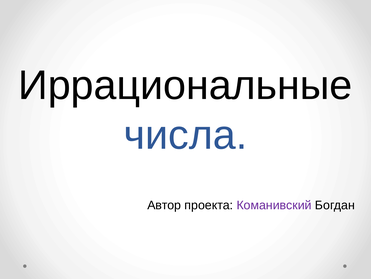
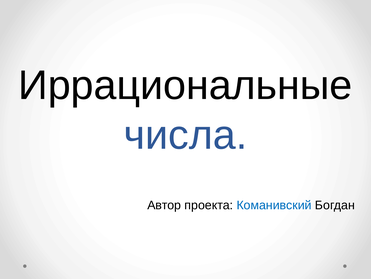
Команивский colour: purple -> blue (274, 205)
